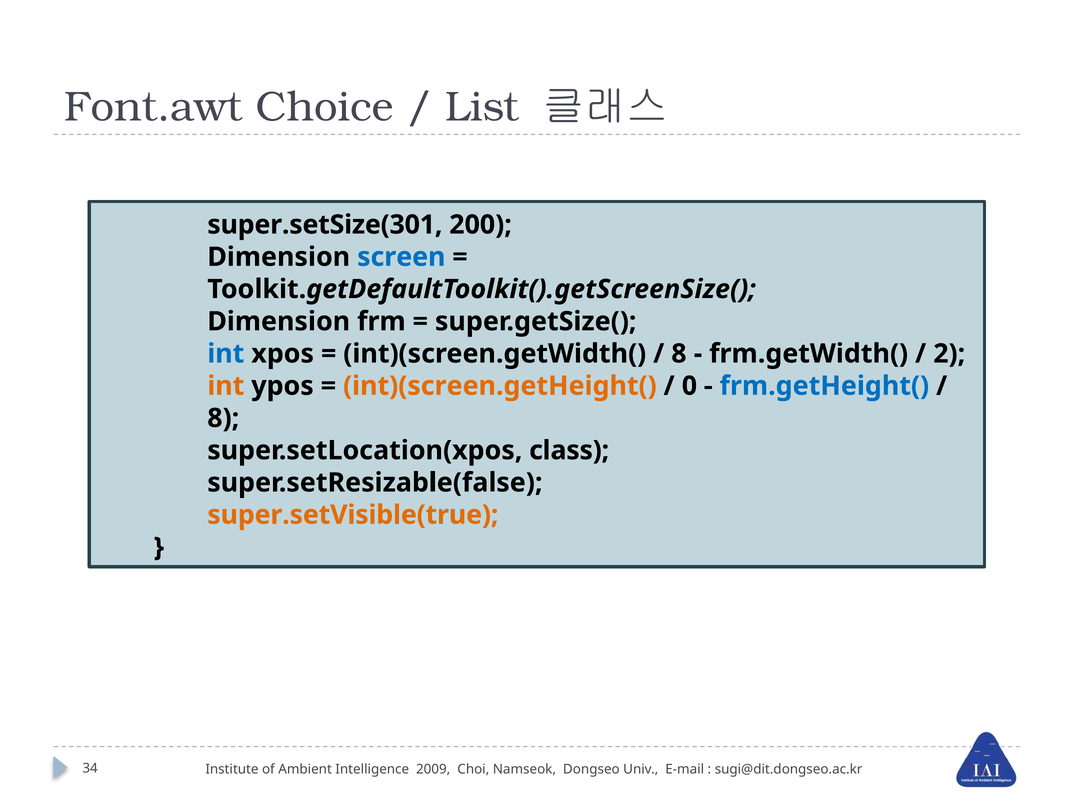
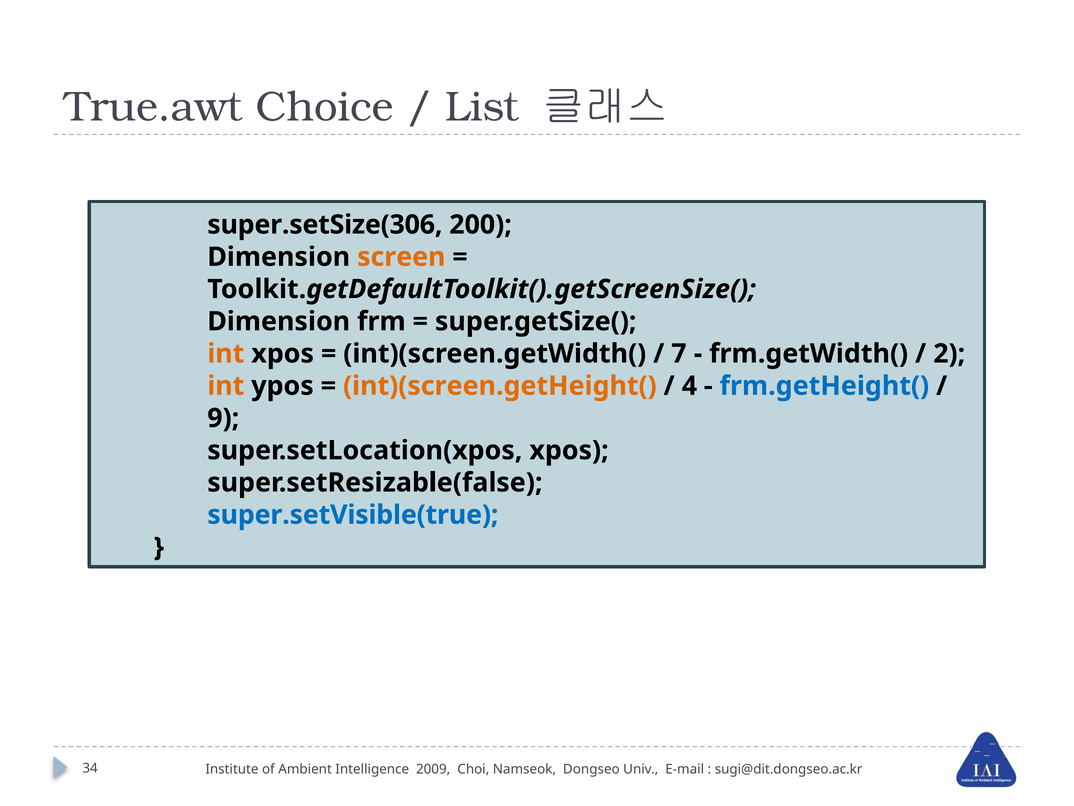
Font.awt: Font.awt -> True.awt (154, 107)
super.setSize(301: super.setSize(301 -> super.setSize(306 (325, 225)
screen colour: blue -> orange (401, 257)
int colour: blue -> orange (226, 353)
8: 8 -> 7 (679, 353)
0: 0 -> 4 (689, 386)
8: 8 -> 9 (223, 418)
super.setLocation(xpos class: class -> xpos (569, 450)
super.setVisible(true colour: orange -> blue (353, 515)
